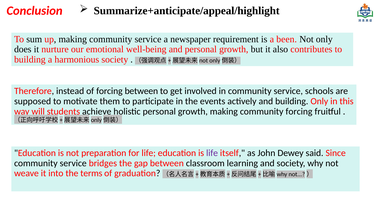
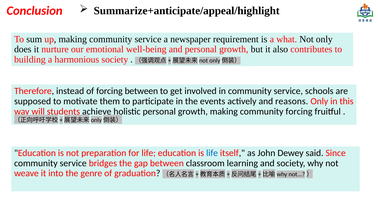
been: been -> what (287, 39)
and building: building -> reasons (292, 101)
life colour: purple -> blue (212, 153)
terms: terms -> genre (91, 173)
